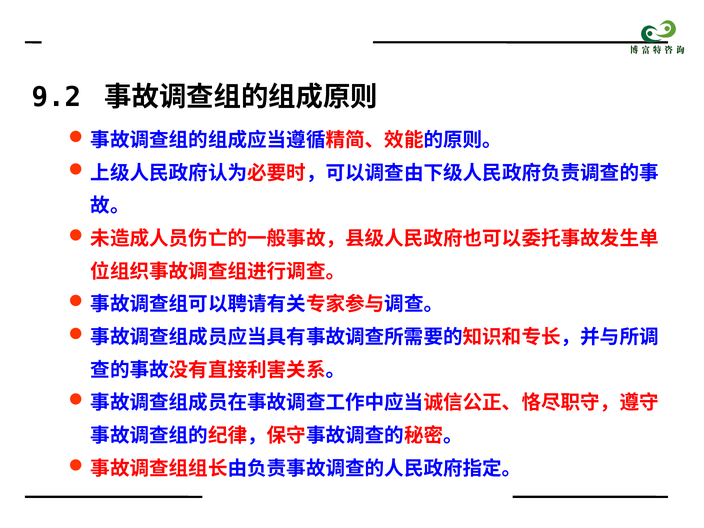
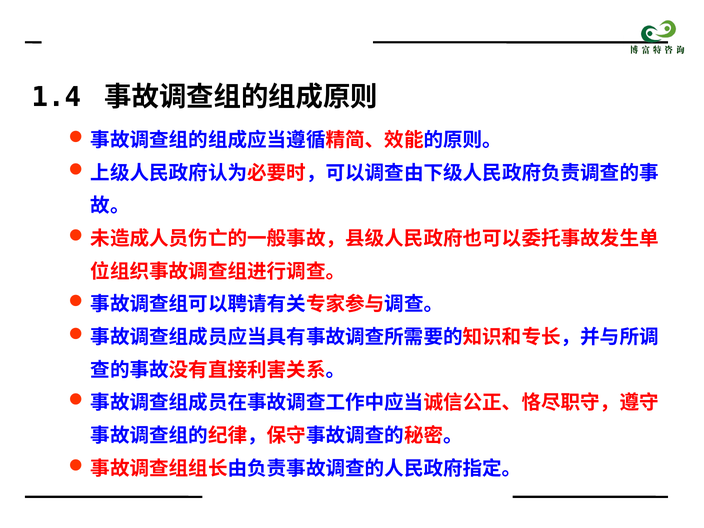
9.2: 9.2 -> 1.4 (57, 97)
